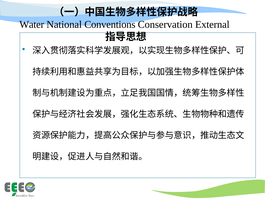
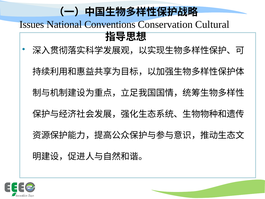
Water: Water -> Issues (32, 25)
External: External -> Cultural (212, 25)
